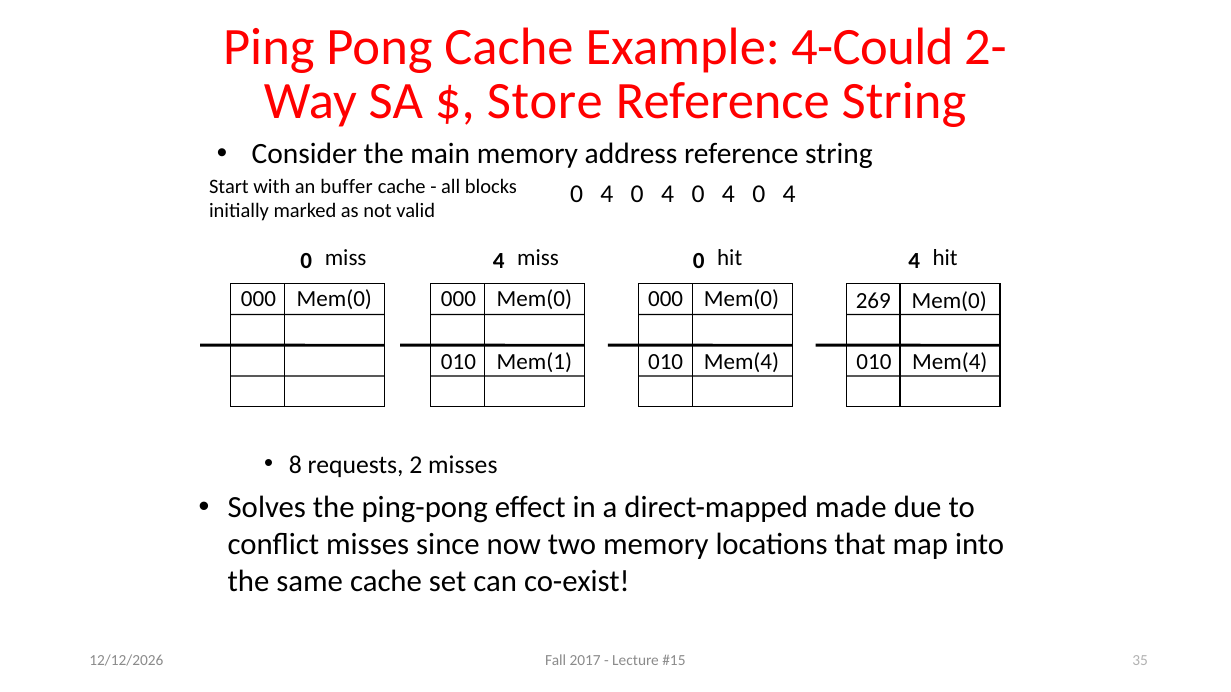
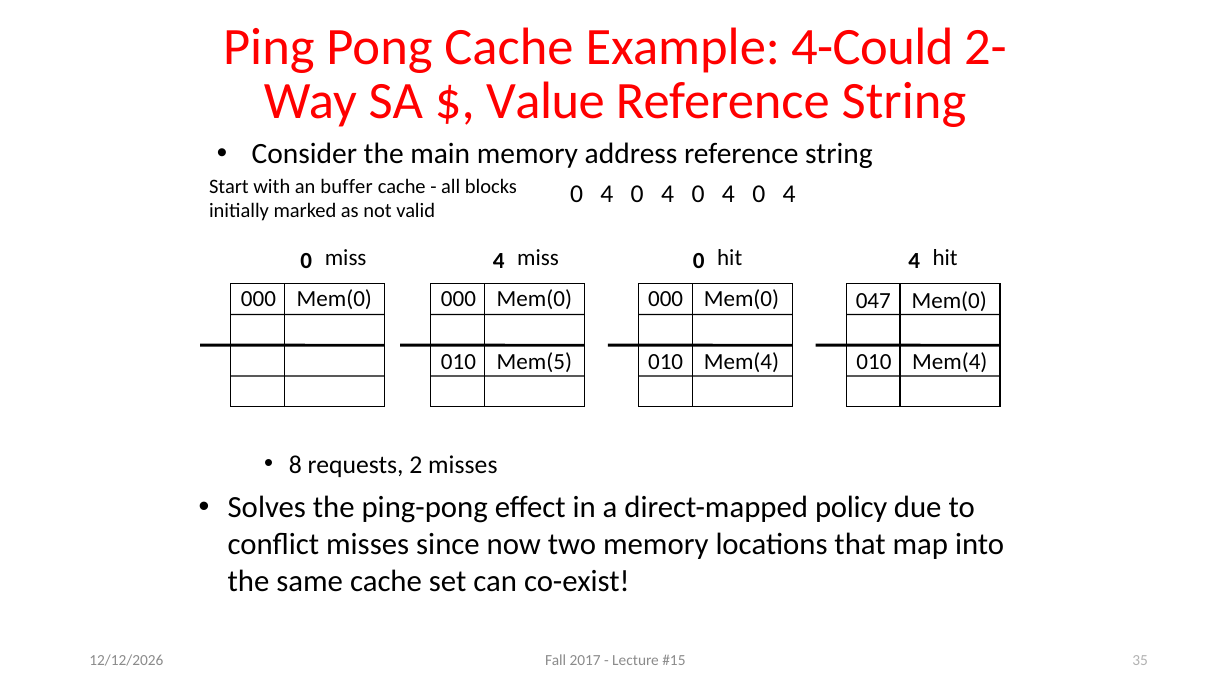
Store: Store -> Value (545, 101)
269: 269 -> 047 (873, 301)
Mem(1: Mem(1 -> Mem(5 (534, 362)
made: made -> policy (851, 508)
